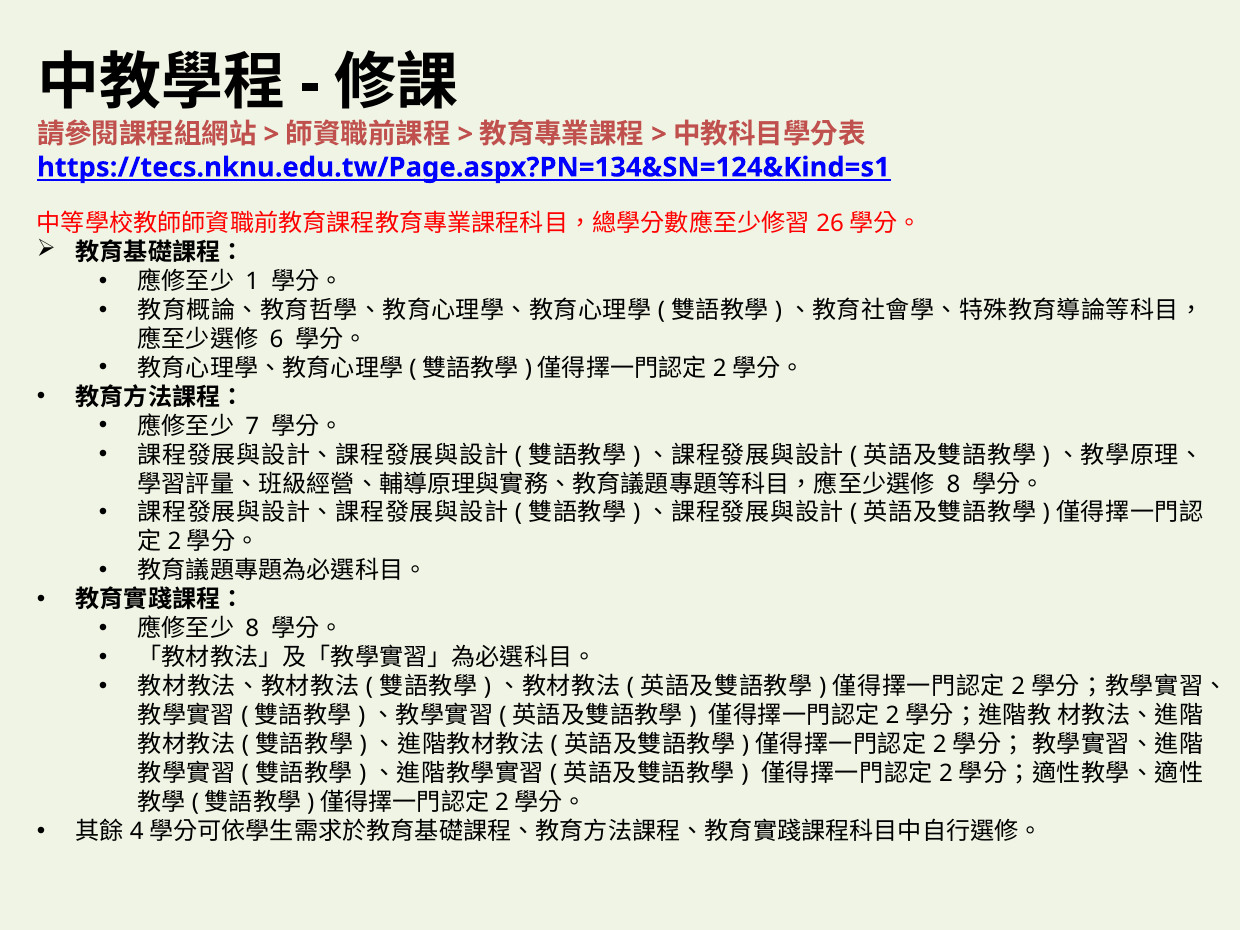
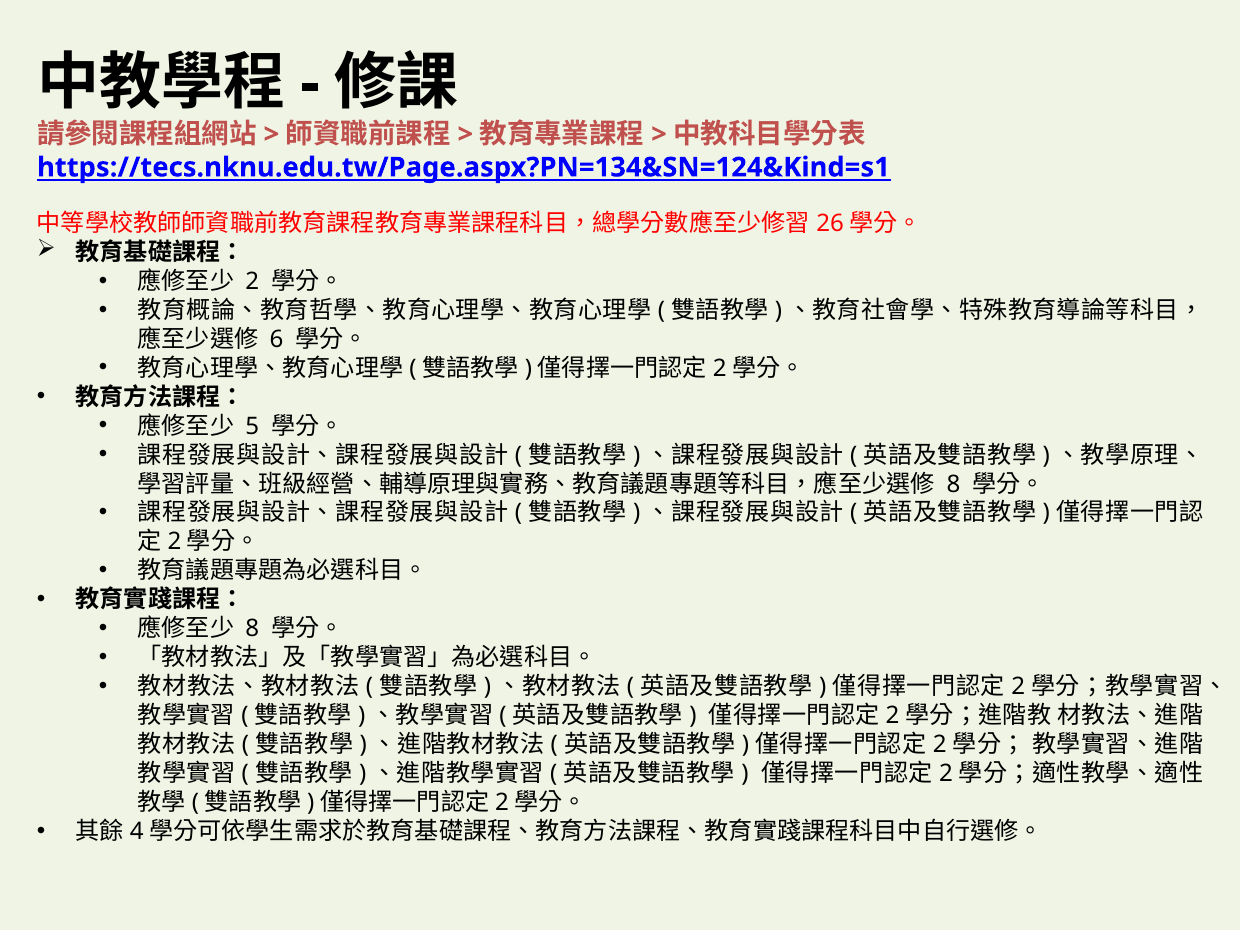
1: 1 -> 2 (252, 281)
7: 7 -> 5 (252, 426)
